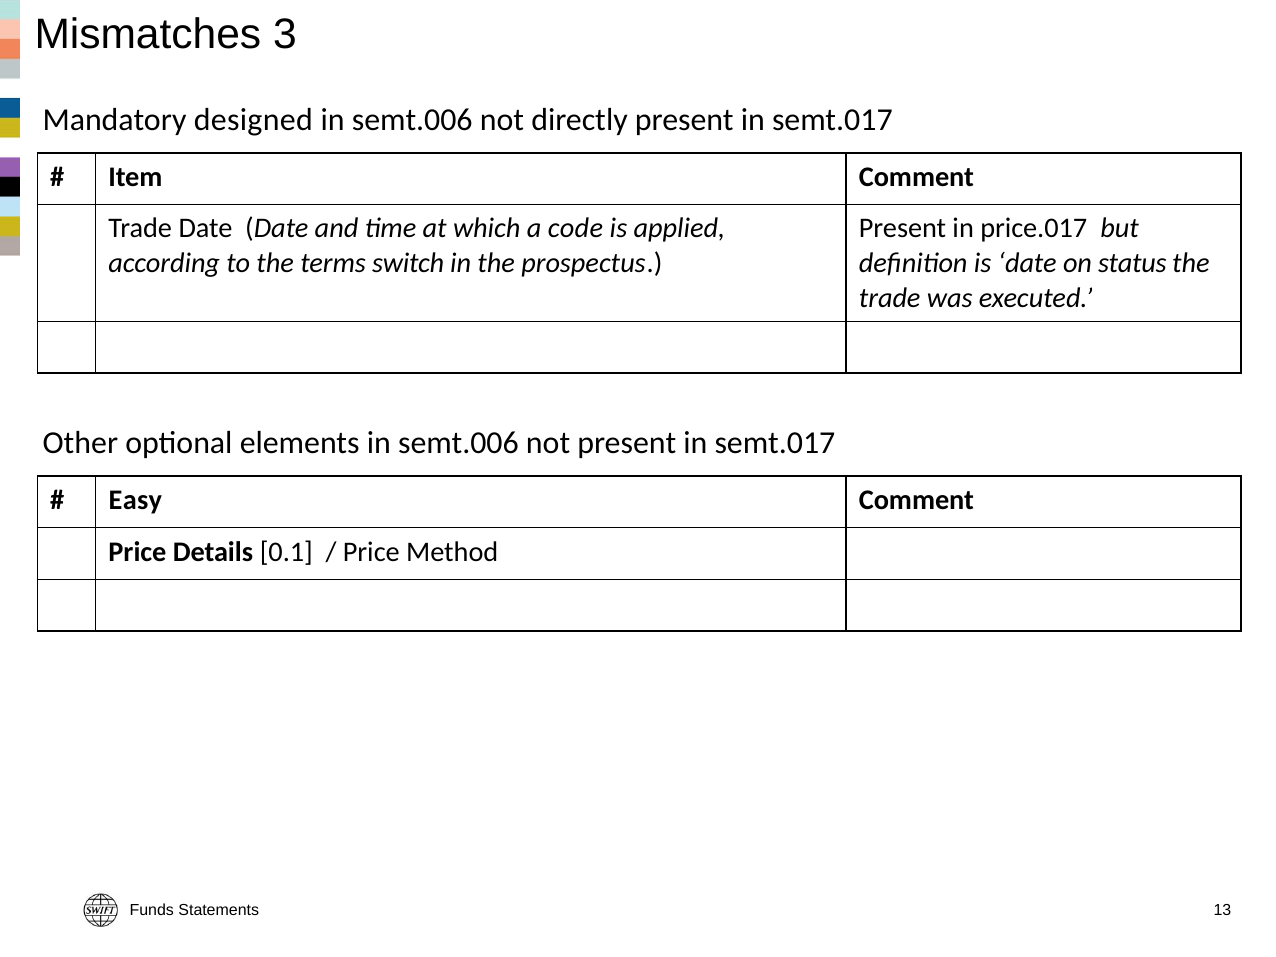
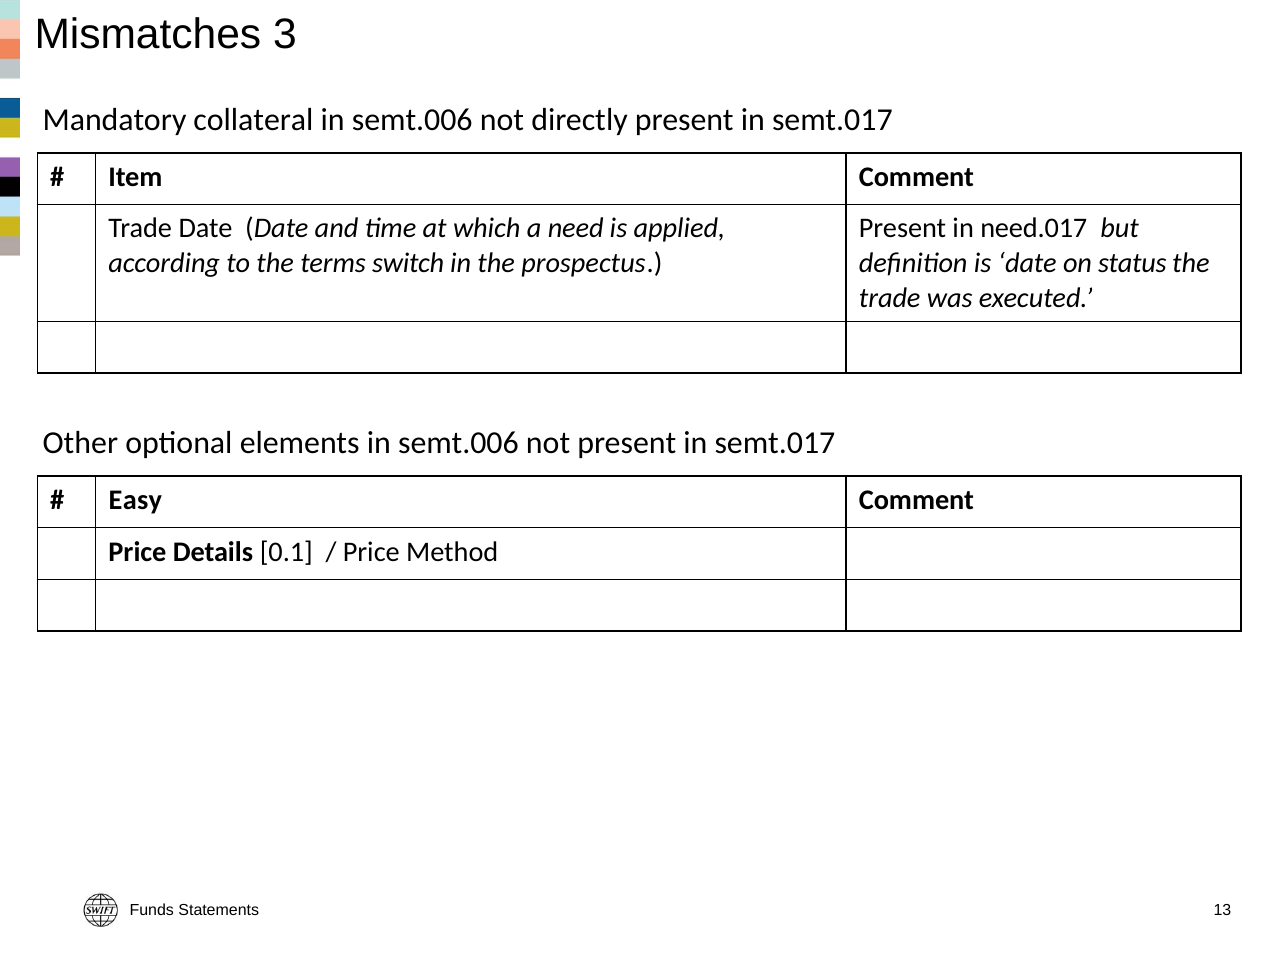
designed: designed -> collateral (253, 119)
code: code -> need (576, 229)
price.017: price.017 -> need.017 (1034, 229)
